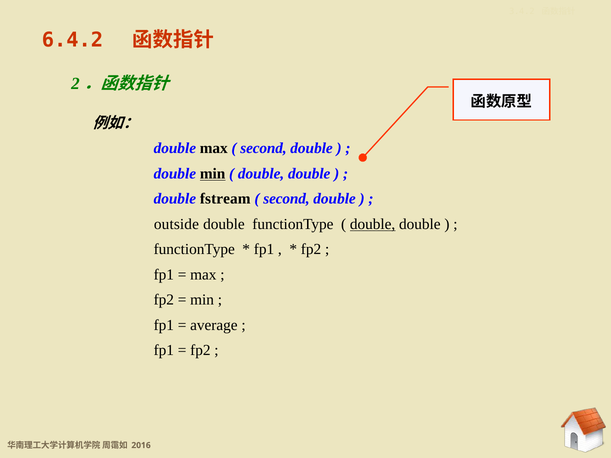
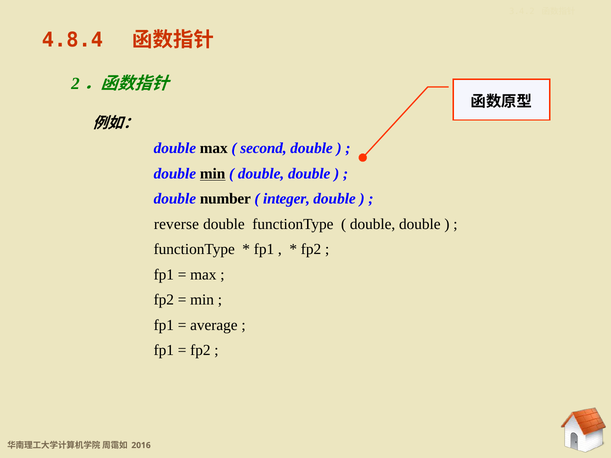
6.4.2: 6.4.2 -> 4.8.4 (72, 40)
fstream: fstream -> number (225, 199)
second: second -> integer (287, 199)
outside: outside -> reverse (176, 224)
double underline: present -> none (373, 224)
